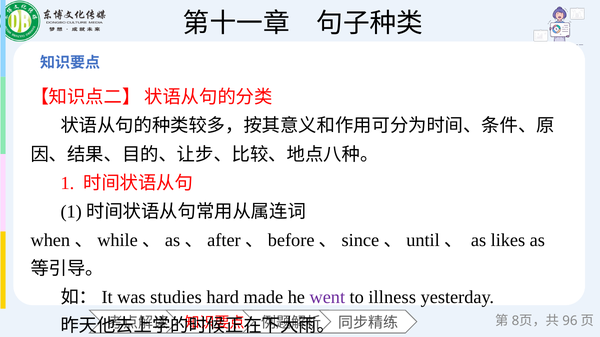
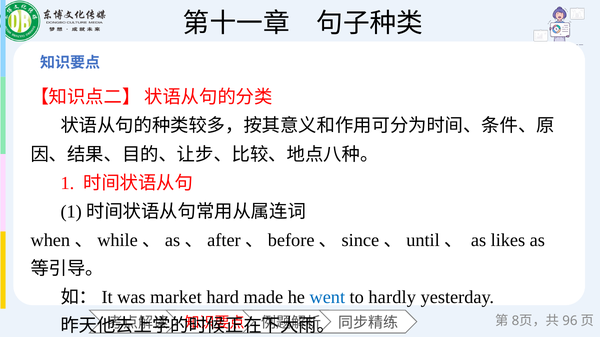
studies: studies -> market (176, 298)
went colour: purple -> blue (327, 298)
illness: illness -> hardly (392, 298)
